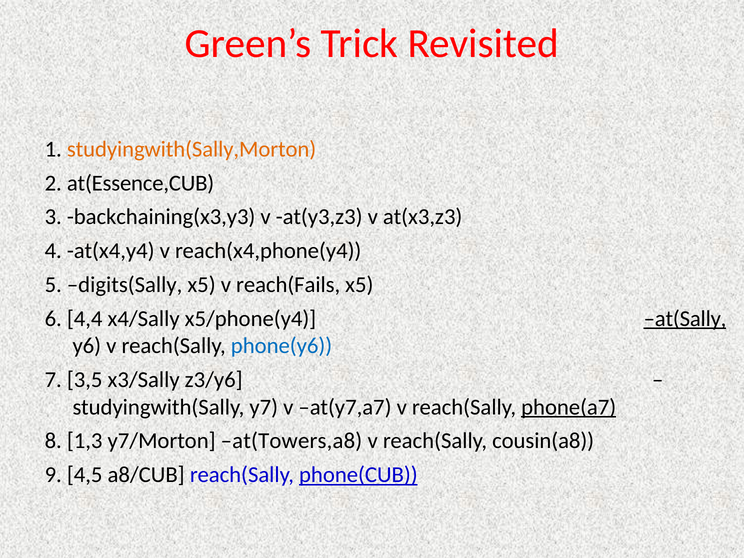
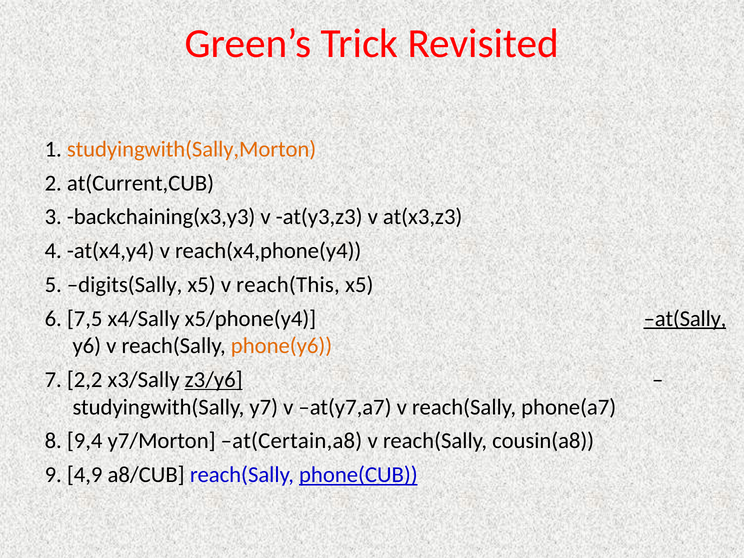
at(Essence,CUB: at(Essence,CUB -> at(Current,CUB (140, 183)
reach(Fails: reach(Fails -> reach(This (288, 285)
4,4: 4,4 -> 7,5 (85, 319)
phone(y6 colour: blue -> orange (282, 346)
3,5: 3,5 -> 2,2 (85, 380)
z3/y6 underline: none -> present (214, 380)
phone(a7 underline: present -> none (569, 407)
1,3: 1,3 -> 9,4 (85, 441)
at(Towers,a8: at(Towers,a8 -> at(Certain,a8 (291, 441)
4,5: 4,5 -> 4,9 (85, 475)
